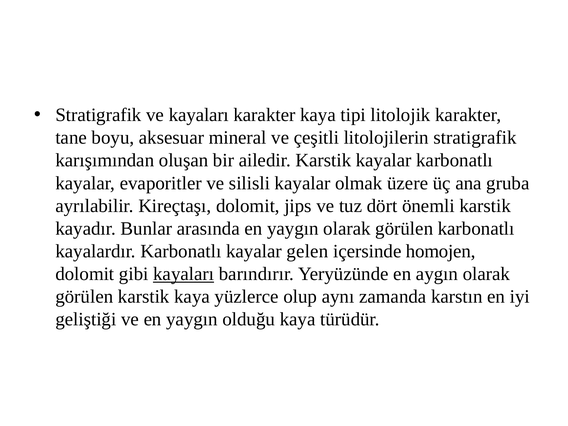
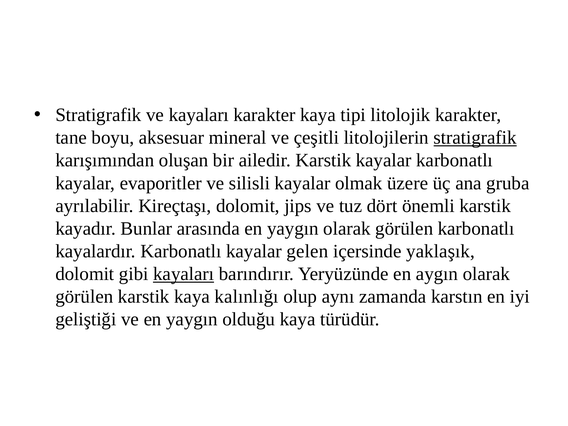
stratigrafik underline: none -> present (475, 138)
homojen: homojen -> yaklaşık (441, 251)
yüzlerce: yüzlerce -> kalınlığı (247, 297)
